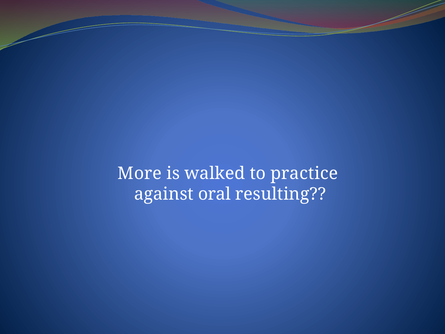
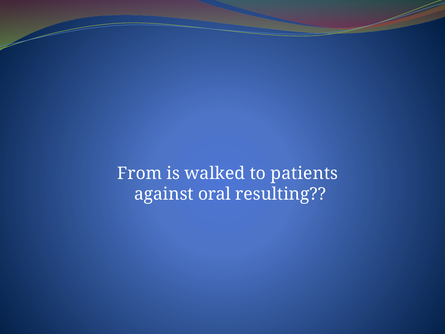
More: More -> From (140, 173)
practice: practice -> patients (304, 173)
